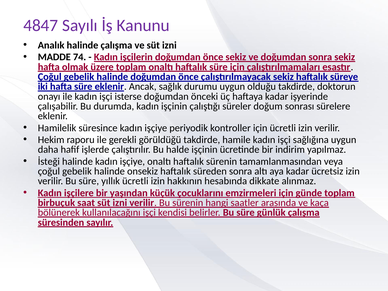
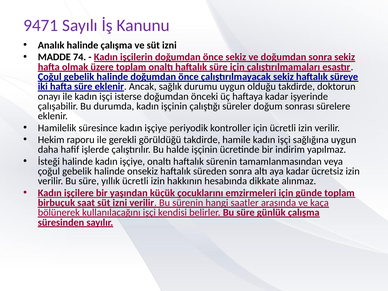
4847: 4847 -> 9471 (41, 25)
